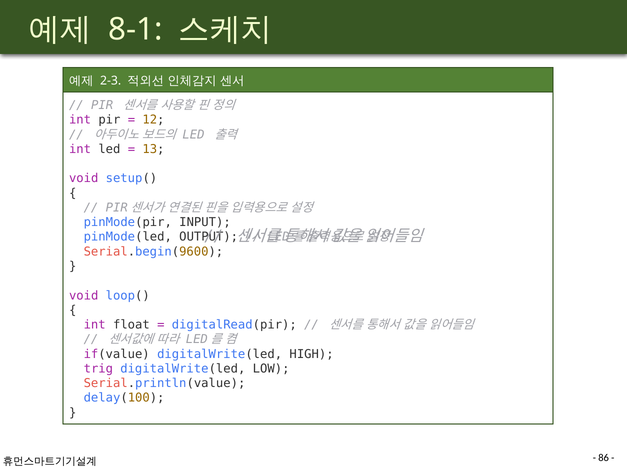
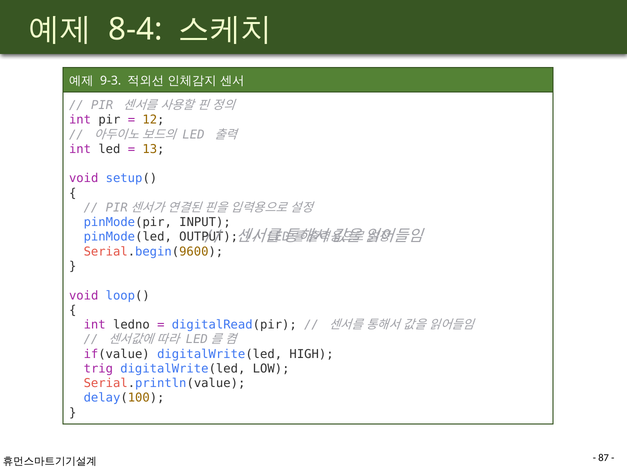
8-1: 8-1 -> 8-4 (135, 29)
2-3: 2-3 -> 9-3 (111, 81)
float: float -> ledno (131, 325)
86: 86 -> 87 (604, 458)
